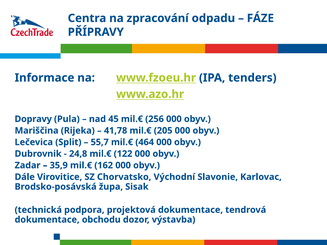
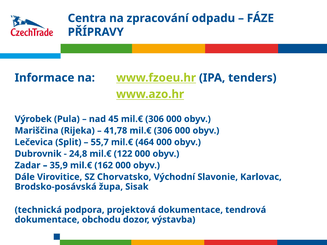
Dopravy: Dopravy -> Výrobek (33, 119)
45 mil.€ 256: 256 -> 306 (155, 119)
41,78 mil.€ 205: 205 -> 306 (163, 131)
